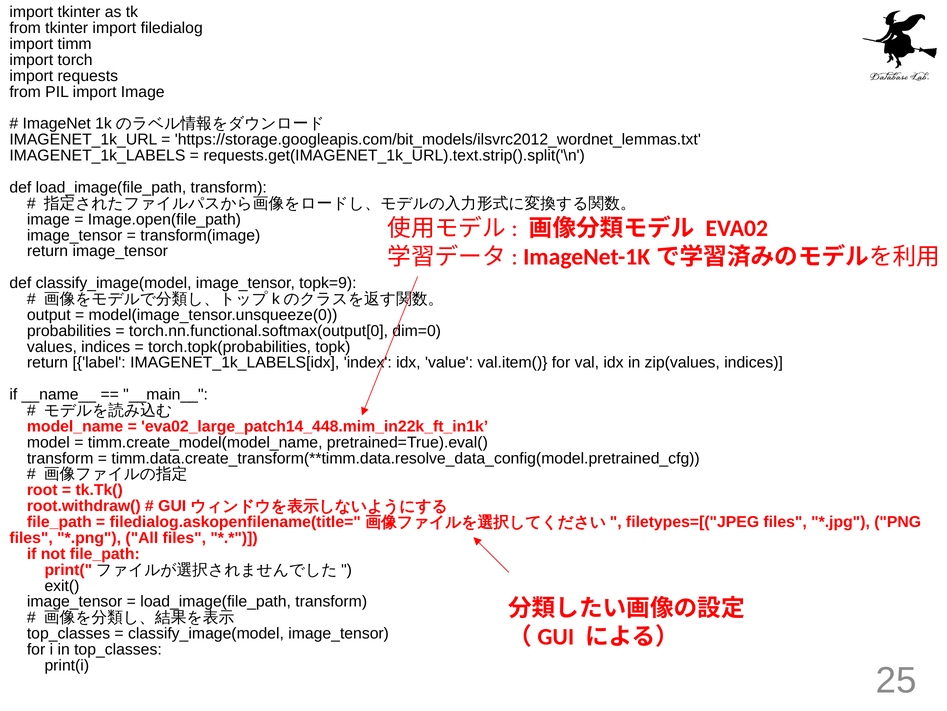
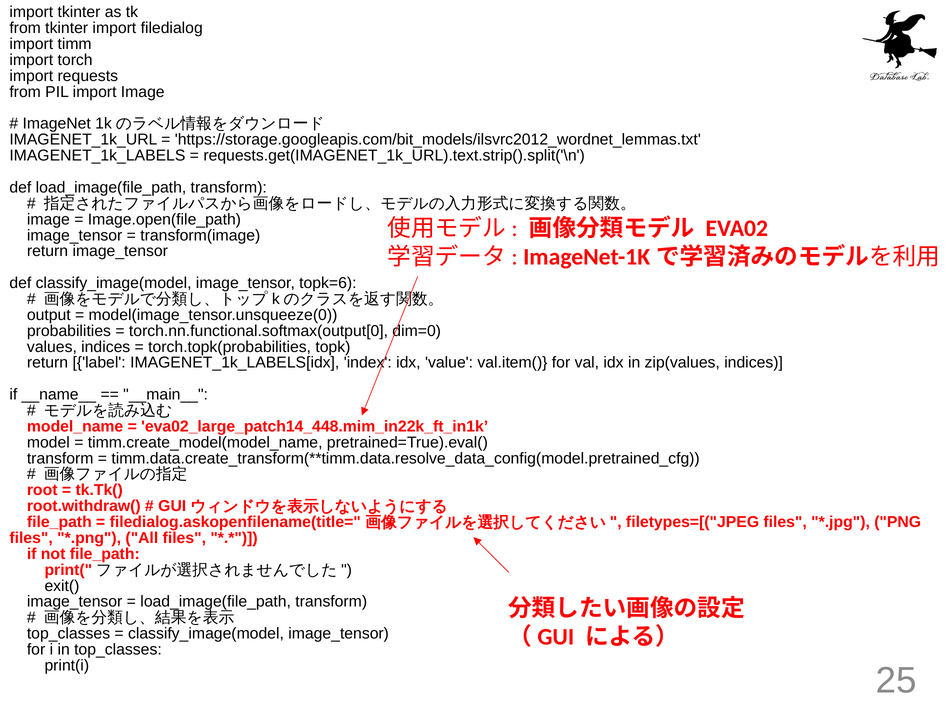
topk=9: topk=9 -> topk=6 (328, 283)
